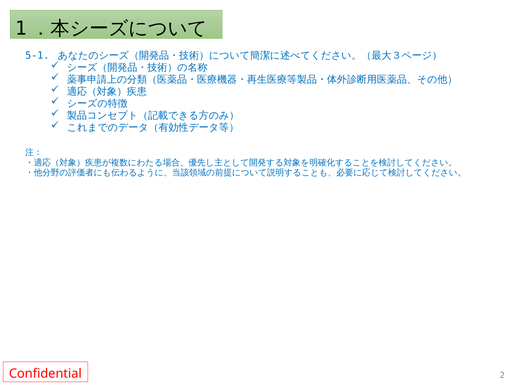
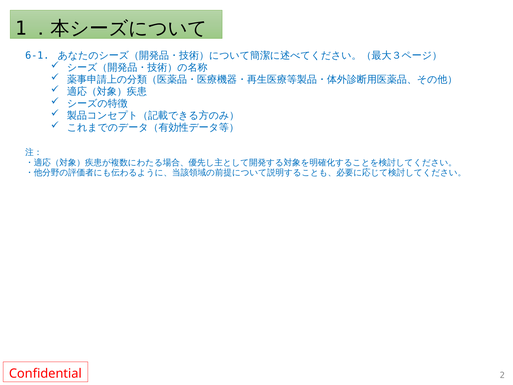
5-1: 5-1 -> 6-1 (37, 56)
